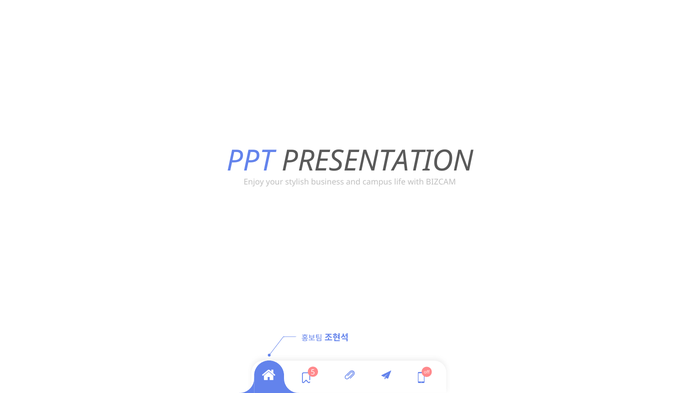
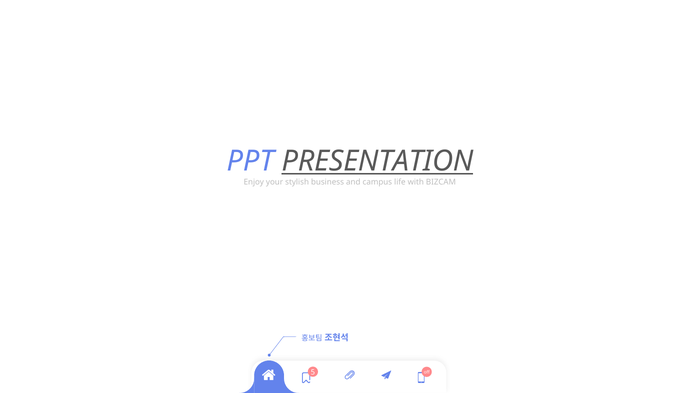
PRESENTATION underline: none -> present (377, 161)
